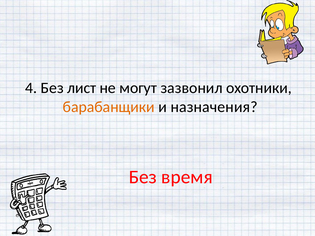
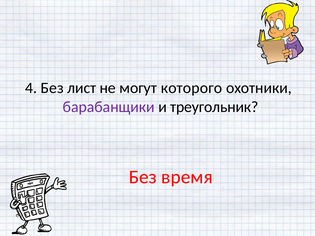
зазвонил: зазвонил -> которого (192, 88)
барабанщики colour: orange -> purple (109, 107)
назначения: назначения -> треугольник (214, 107)
